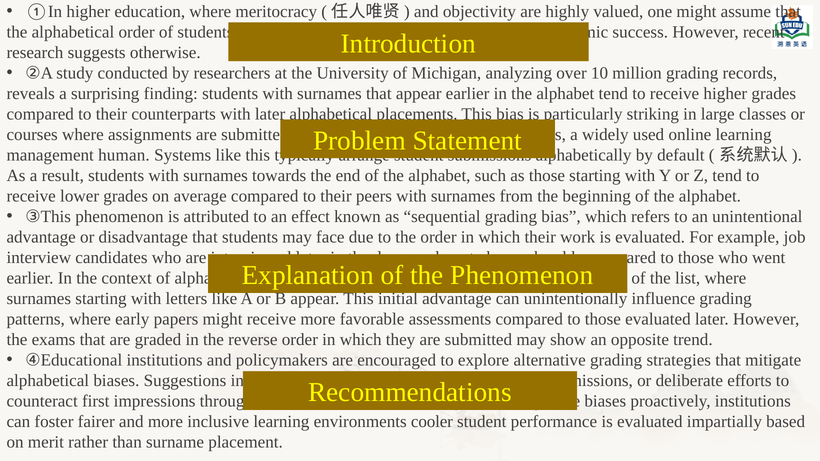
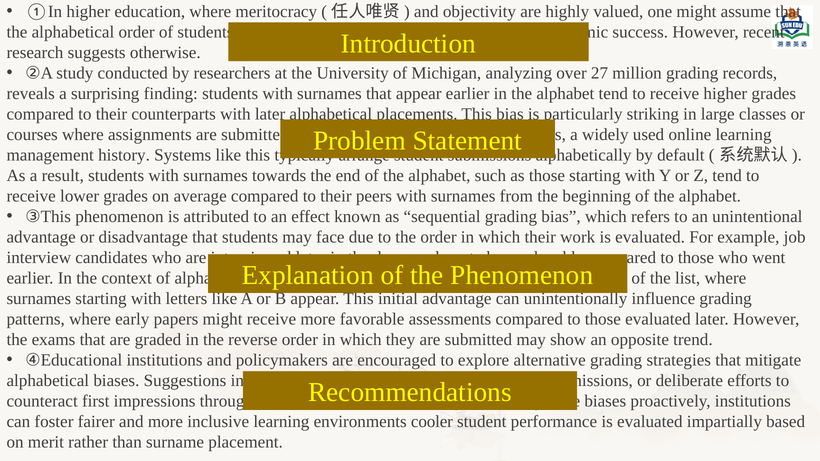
10: 10 -> 27 (600, 73)
human: human -> history (124, 155)
